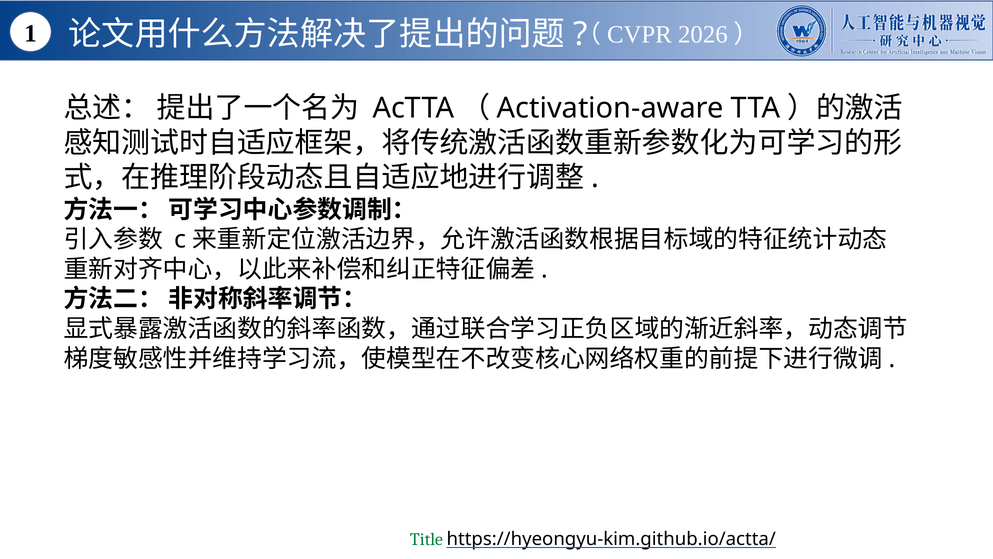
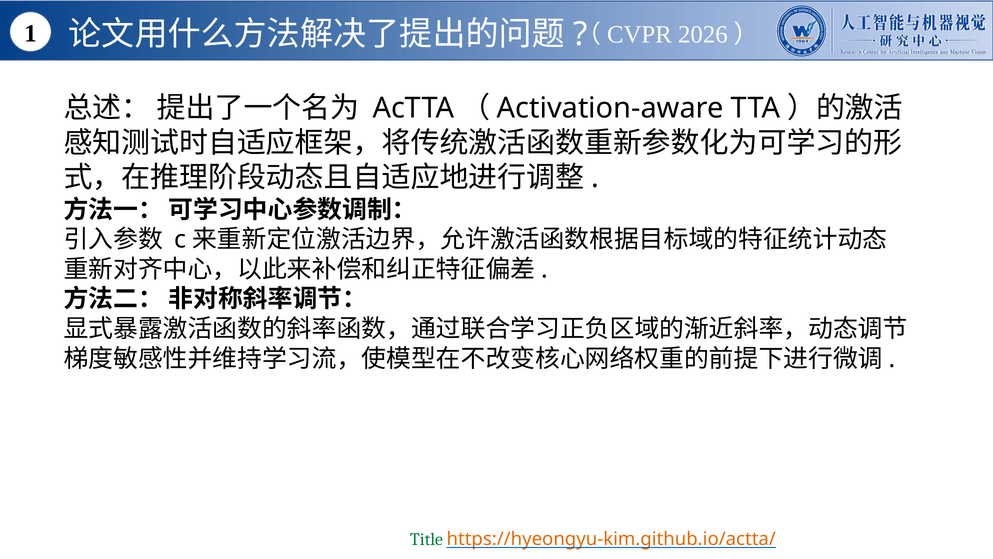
https://hyeongyu-kim.github.io/actta/ colour: black -> orange (611, 539)
